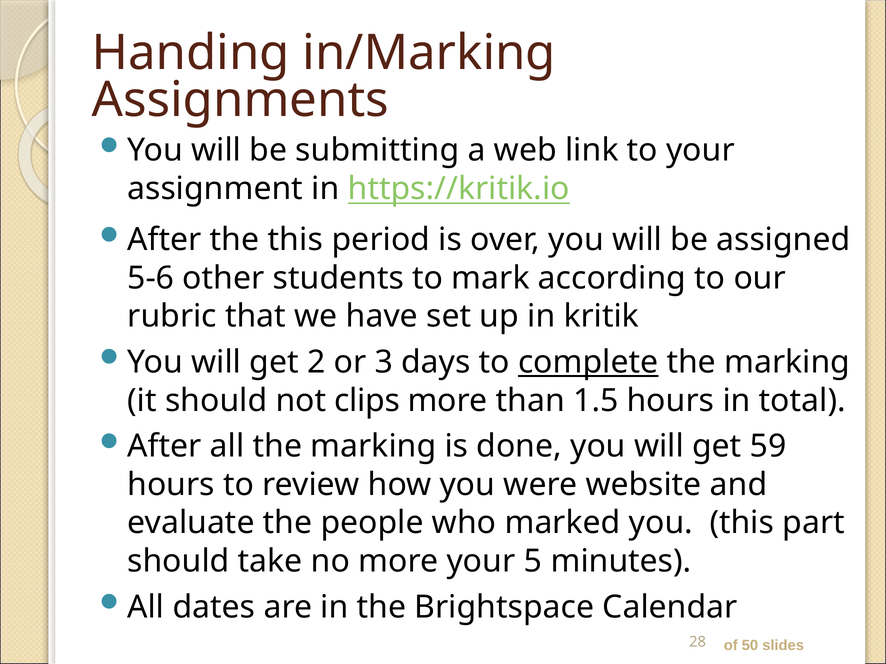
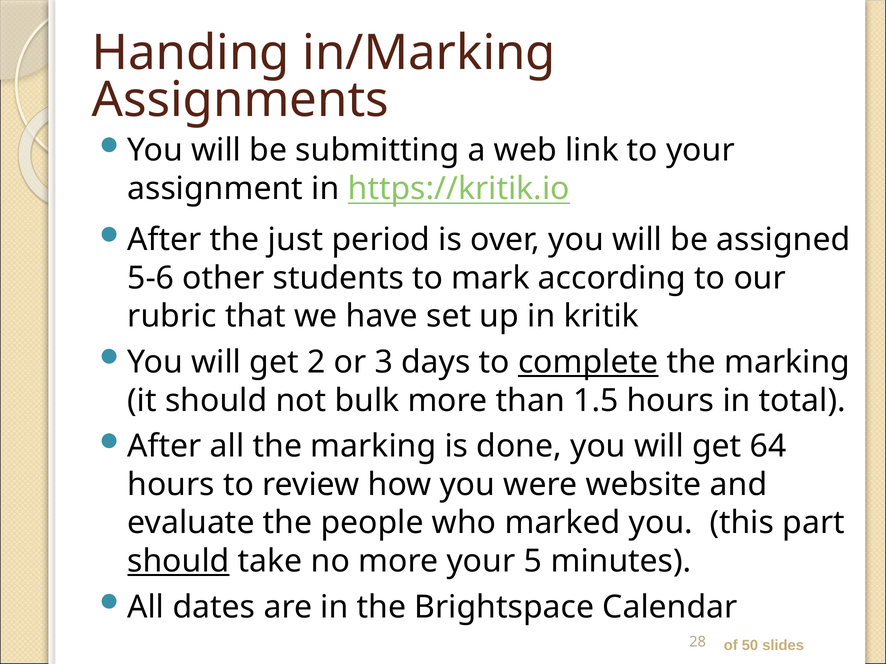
the this: this -> just (295, 240)
clips: clips -> bulk (367, 401)
59: 59 -> 64 (768, 447)
should underline: none -> present (178, 562)
